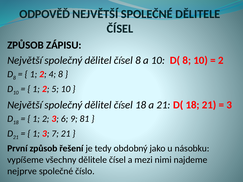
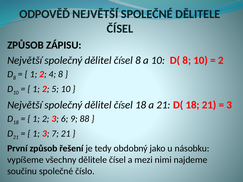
81: 81 -> 88 (85, 119)
nejprve: nejprve -> součinu (22, 171)
